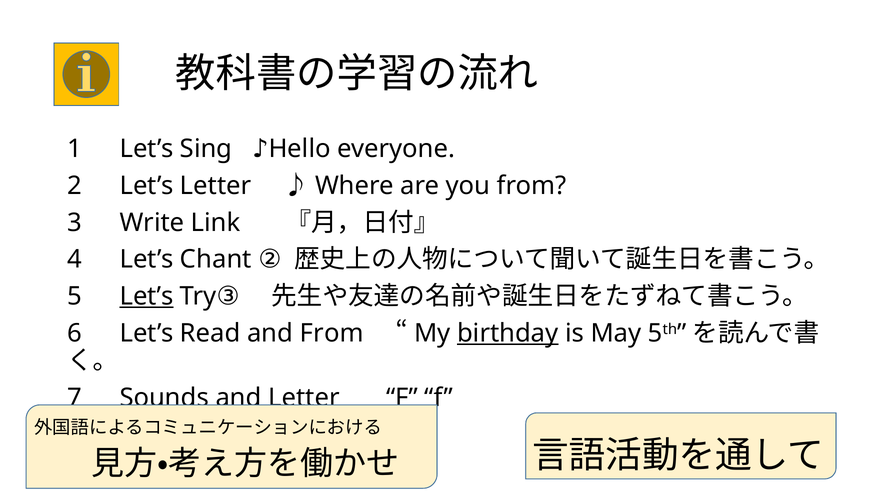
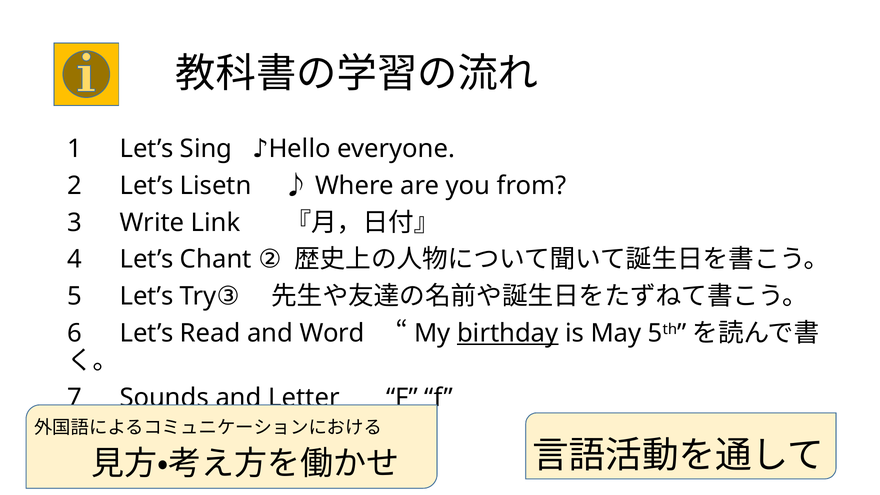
Let’s Letter: Letter -> Lisetn (216, 186)
Let’s underline: present -> none (147, 296)
and From: From -> Word (332, 333)
